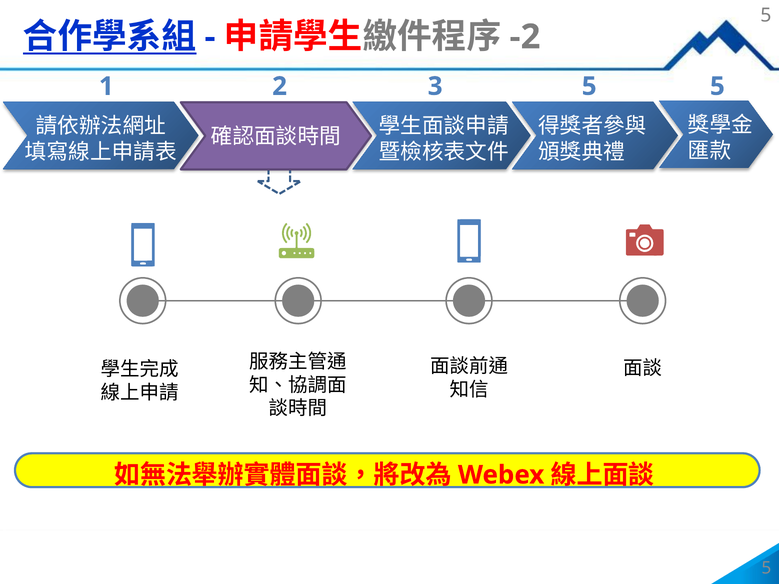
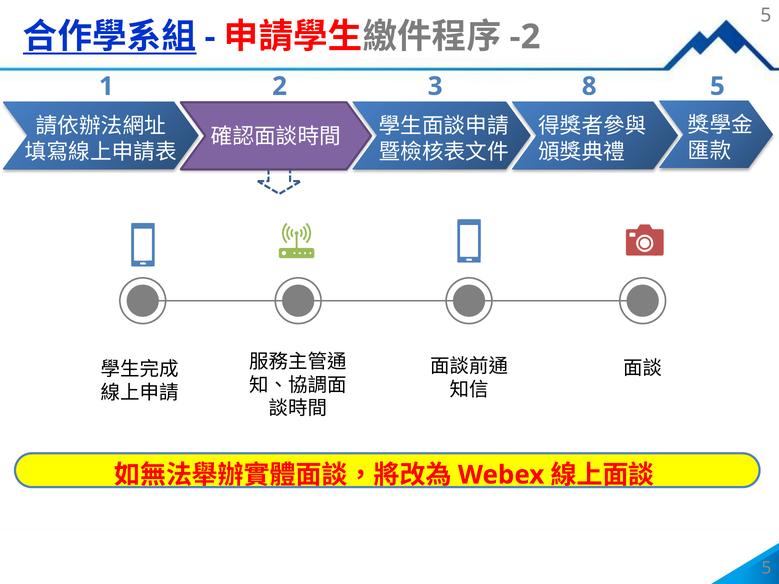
3 5: 5 -> 8 (589, 86)
